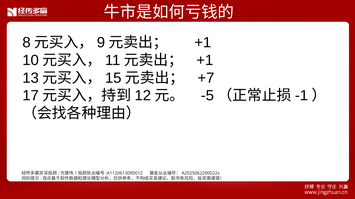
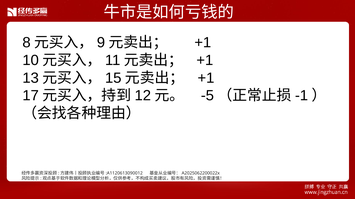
+7: +7 -> +1 (206, 78)
